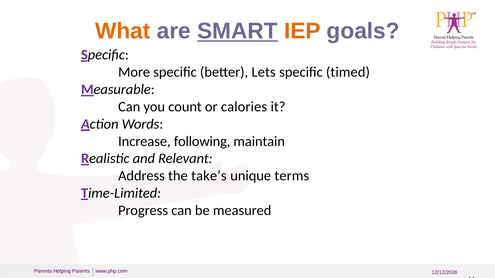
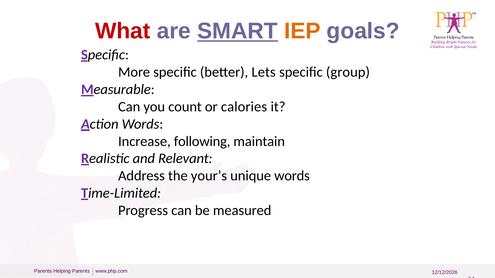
What colour: orange -> red (123, 31)
timed: timed -> group (348, 72)
take’s: take’s -> your’s (209, 176)
unique terms: terms -> words (292, 176)
